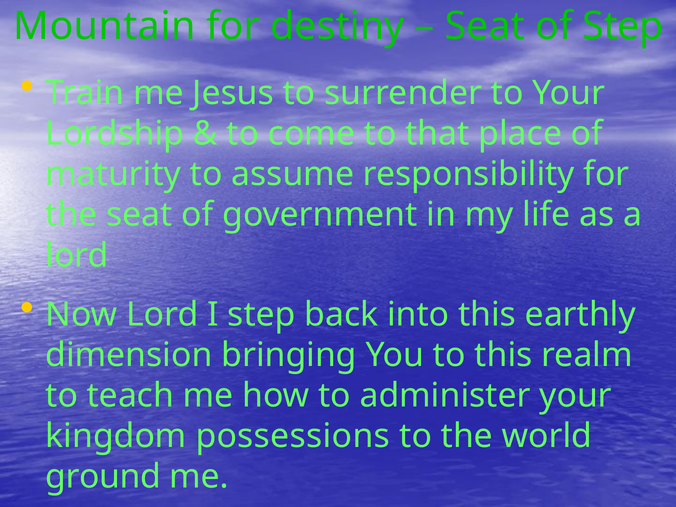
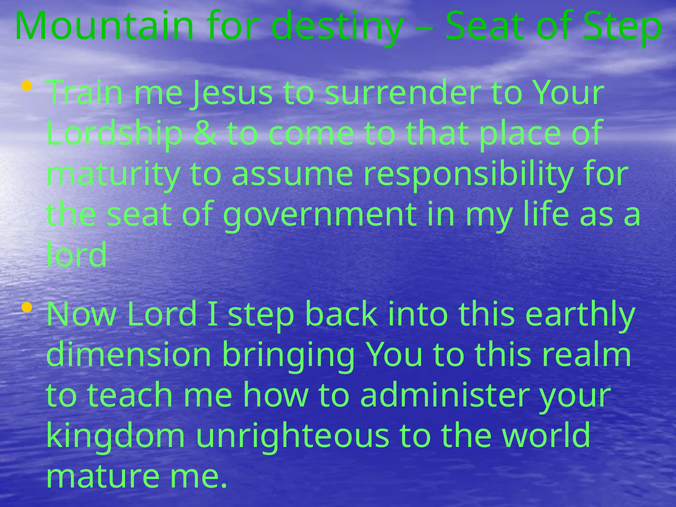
possessions: possessions -> unrighteous (293, 436)
ground: ground -> mature (103, 477)
